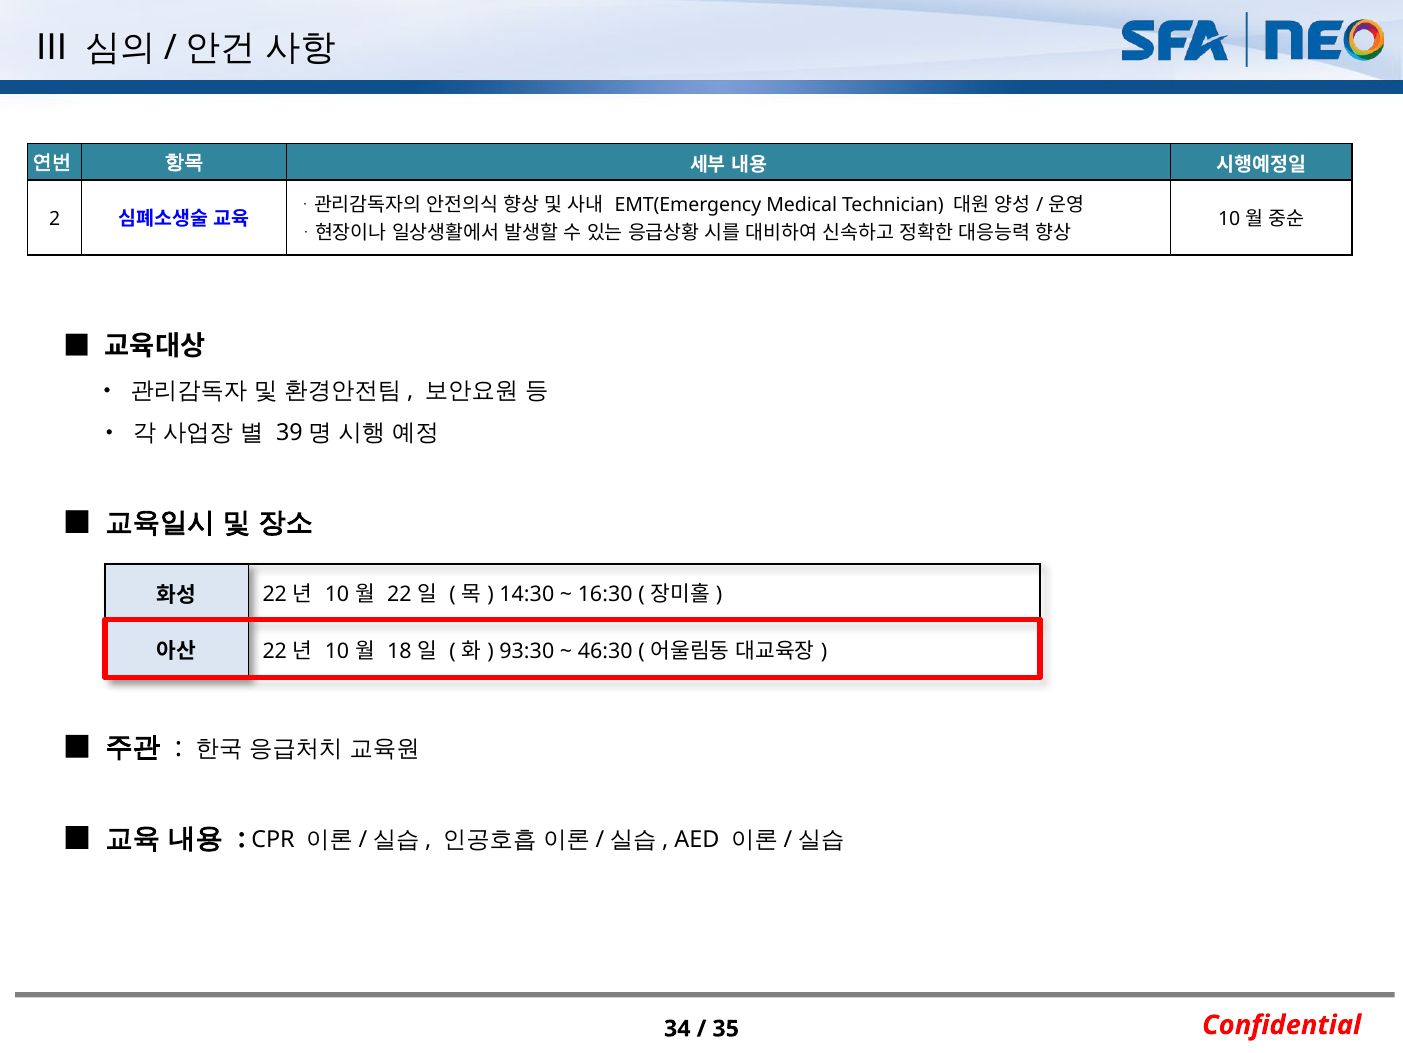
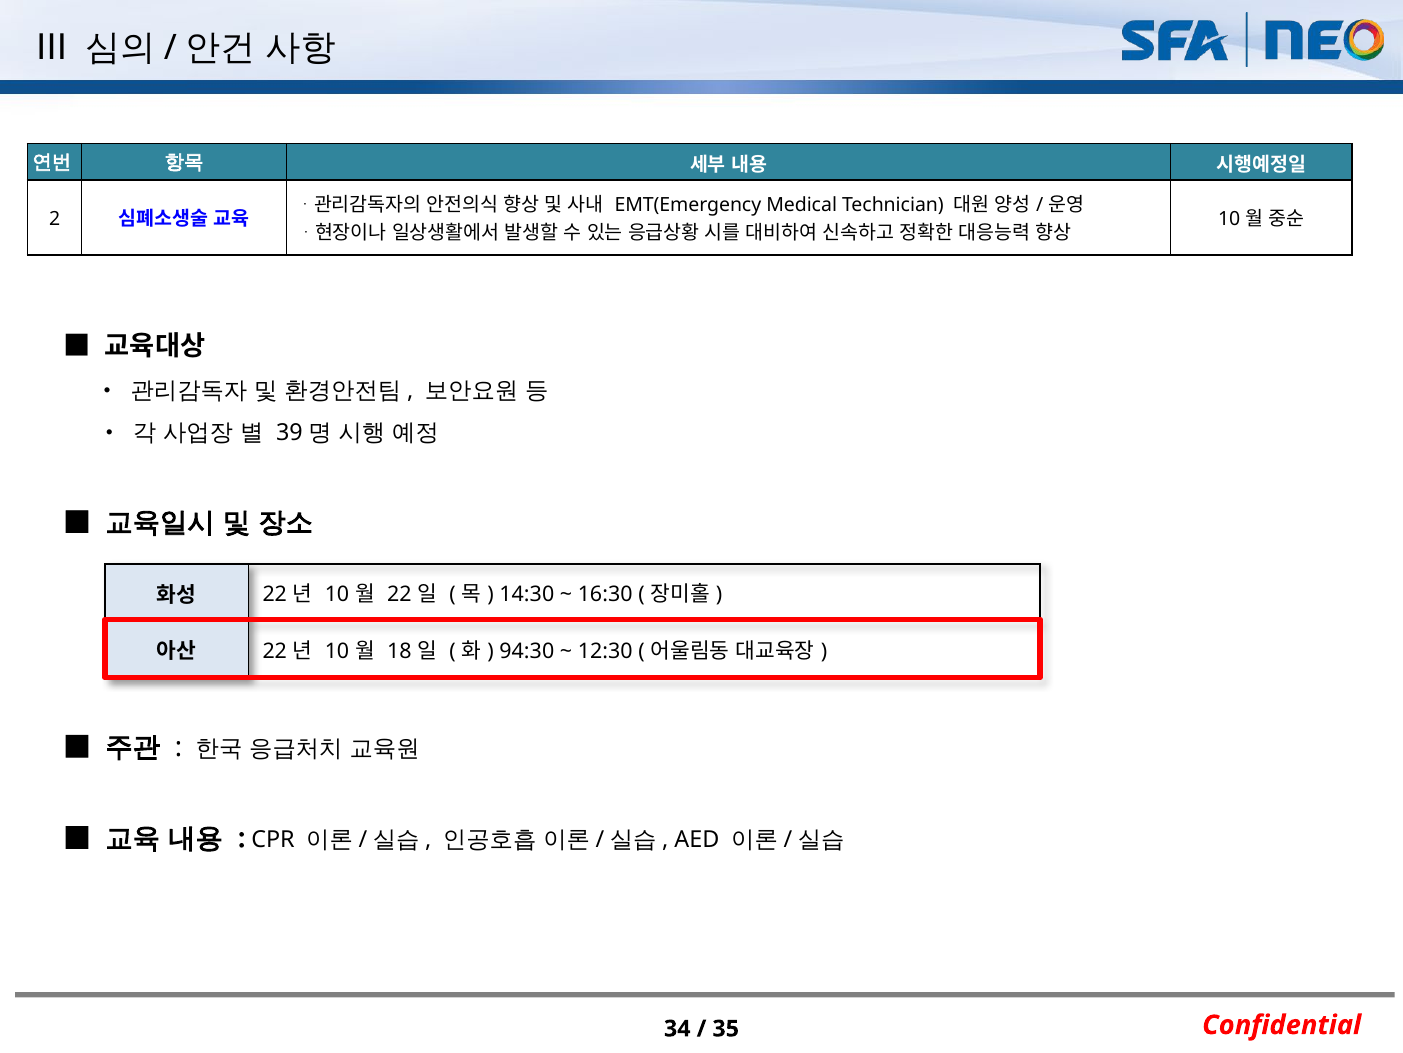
93:30: 93:30 -> 94:30 (527, 651)
46:30: 46:30 -> 12:30 (605, 651)
